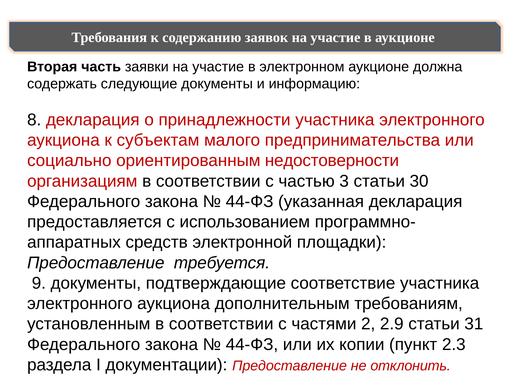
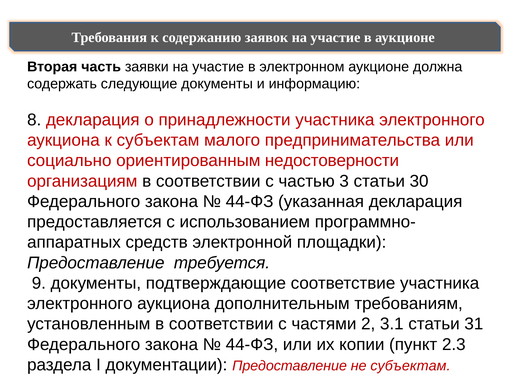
2.9: 2.9 -> 3.1 (392, 324)
не отклонить: отклонить -> субъектам (410, 365)
